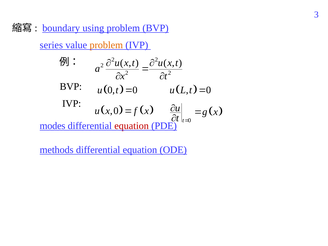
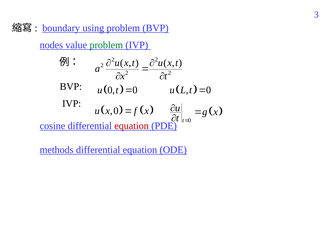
series: series -> nodes (51, 45)
problem colour: orange -> green (106, 45)
modes: modes -> cosine (52, 126)
